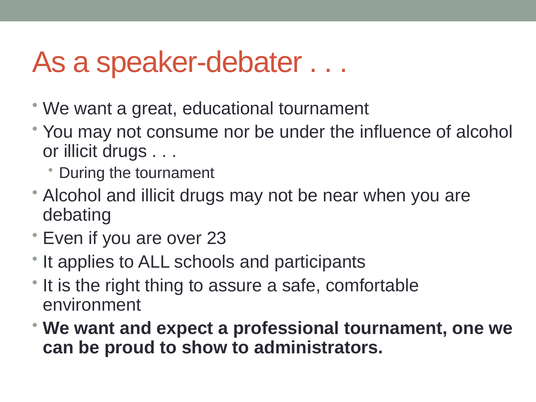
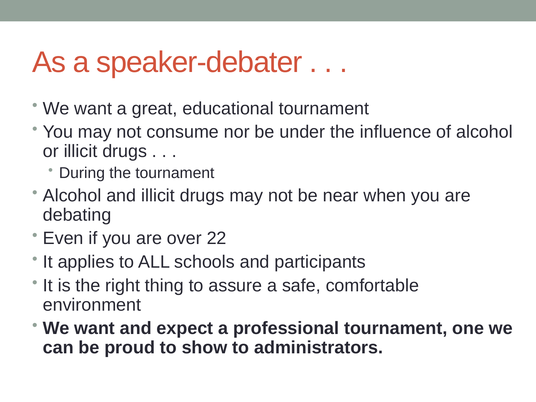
23: 23 -> 22 (217, 238)
